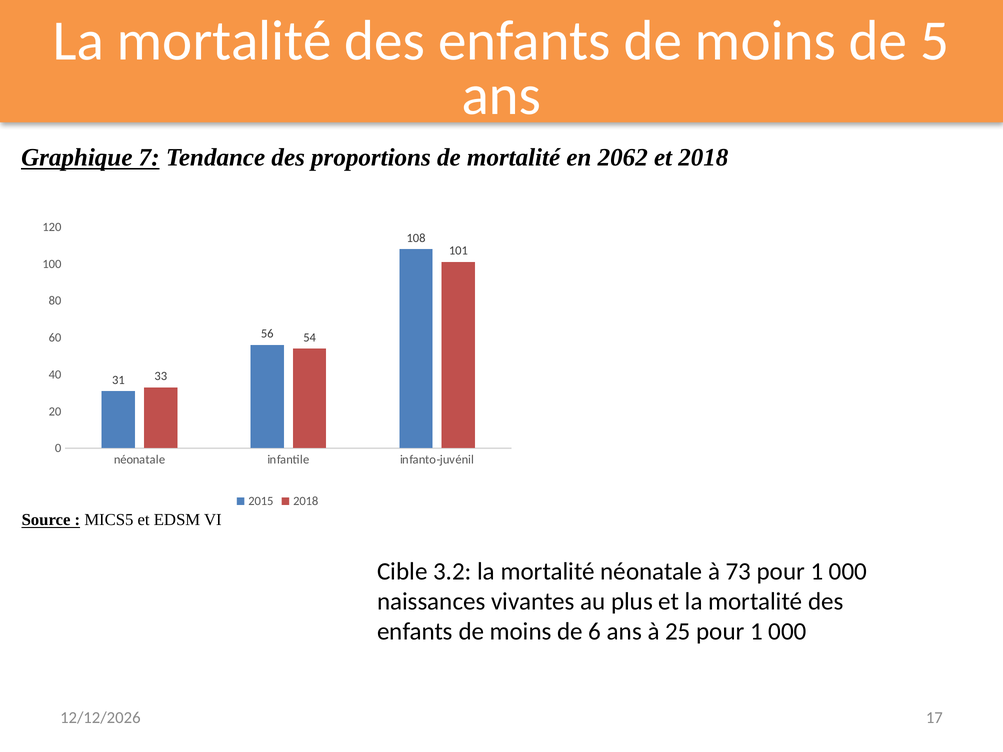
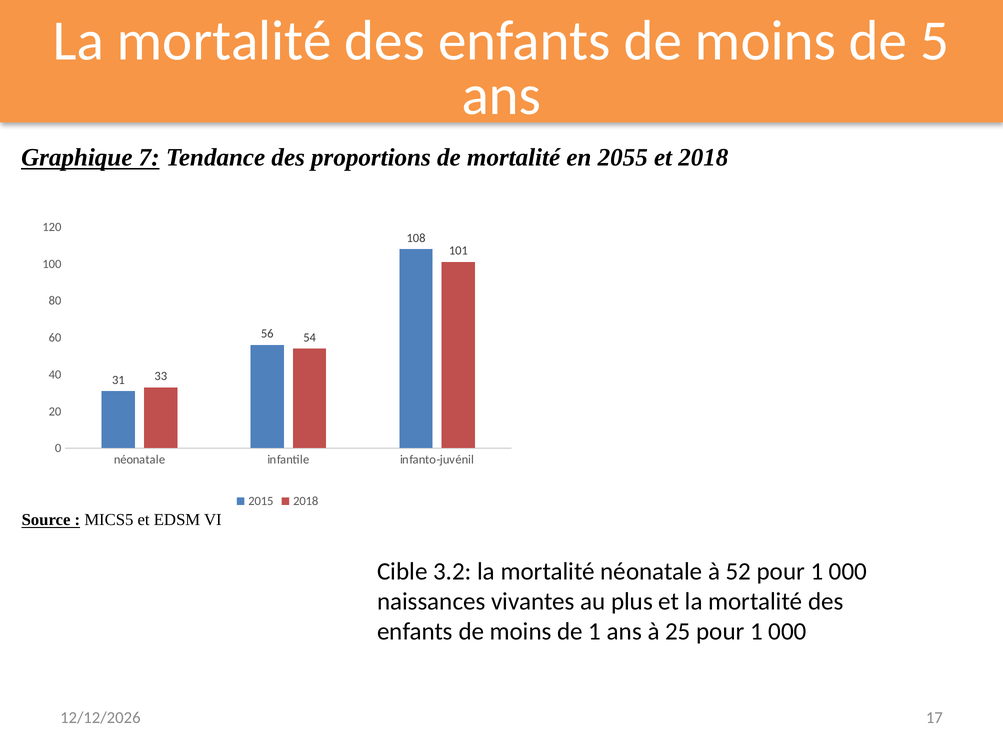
2062: 2062 -> 2055 (623, 158)
73: 73 -> 52 (738, 572)
de 6: 6 -> 1 (595, 632)
